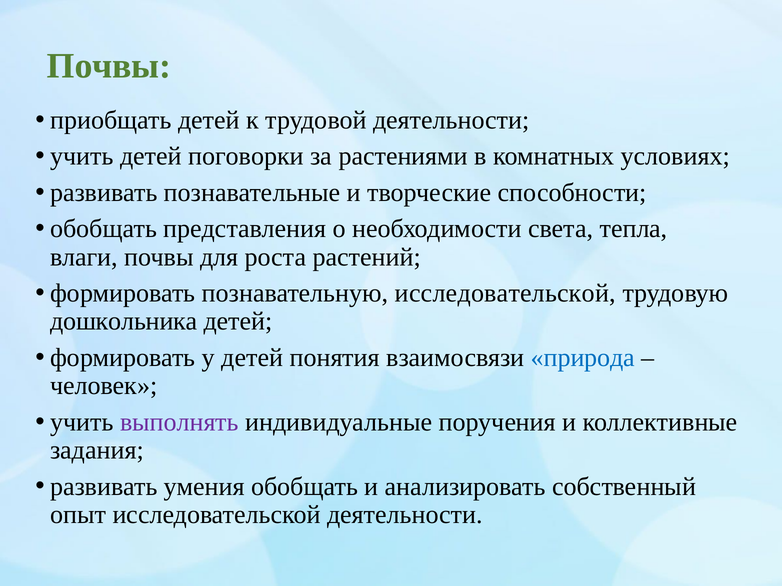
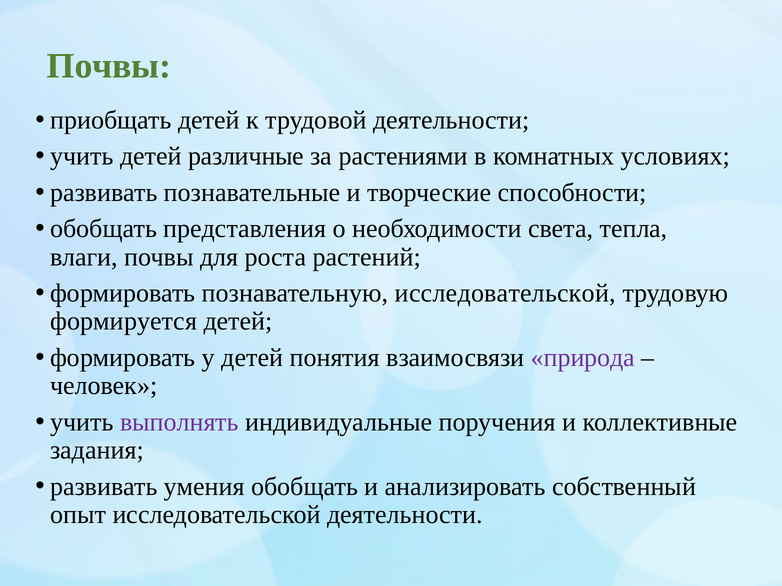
поговорки: поговорки -> различные (246, 156)
дошкольника: дошкольника -> формируется (124, 322)
природа colour: blue -> purple (583, 358)
